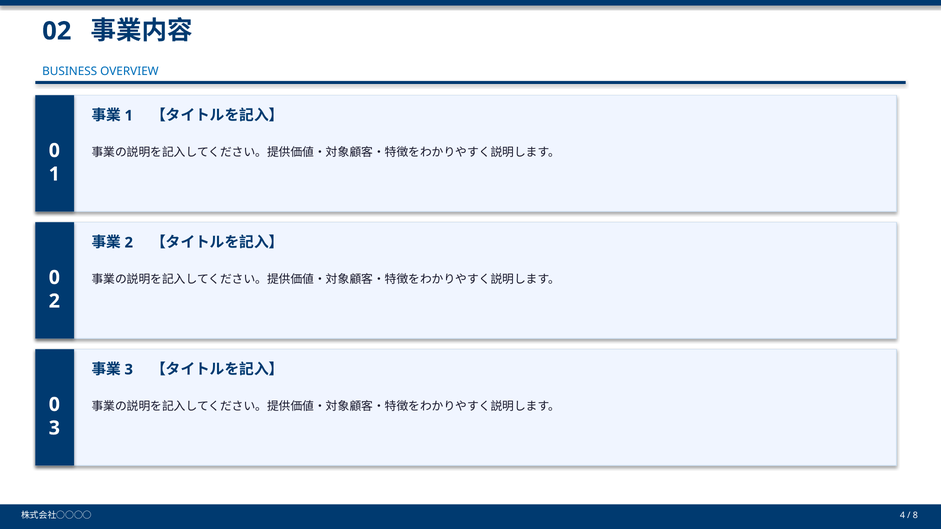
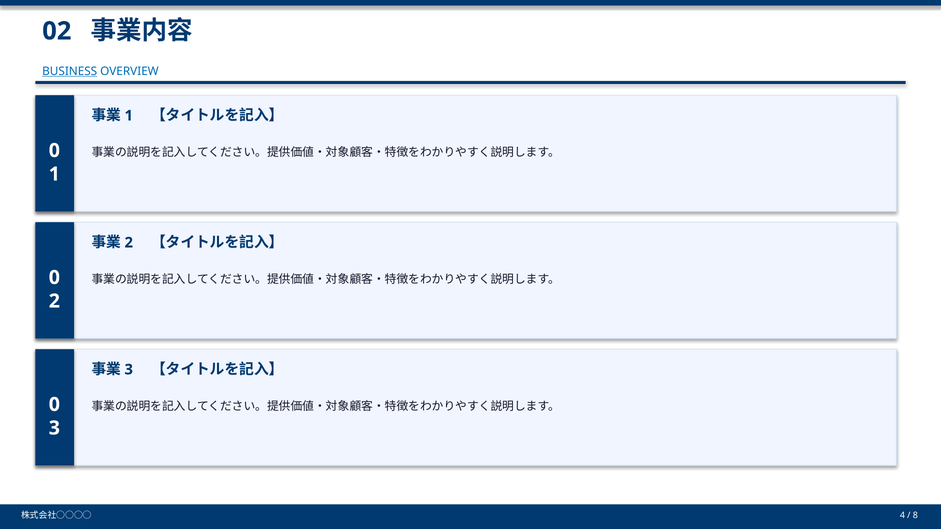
BUSINESS underline: none -> present (70, 71)
